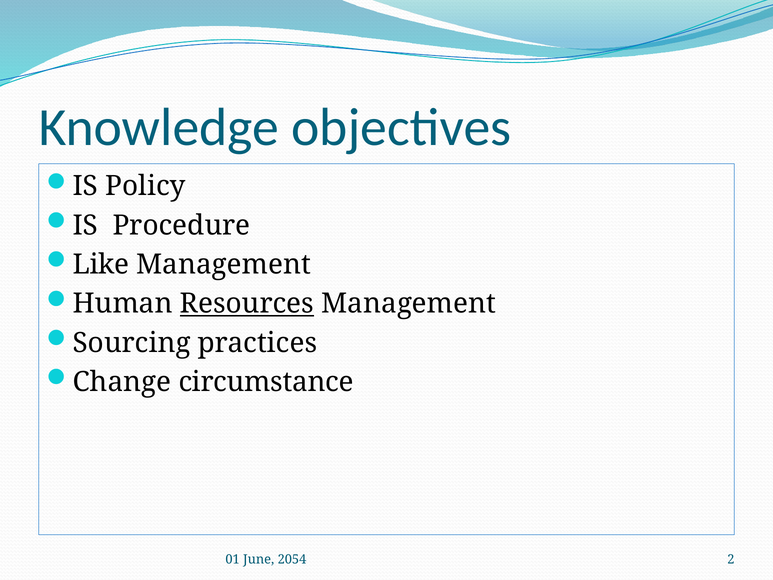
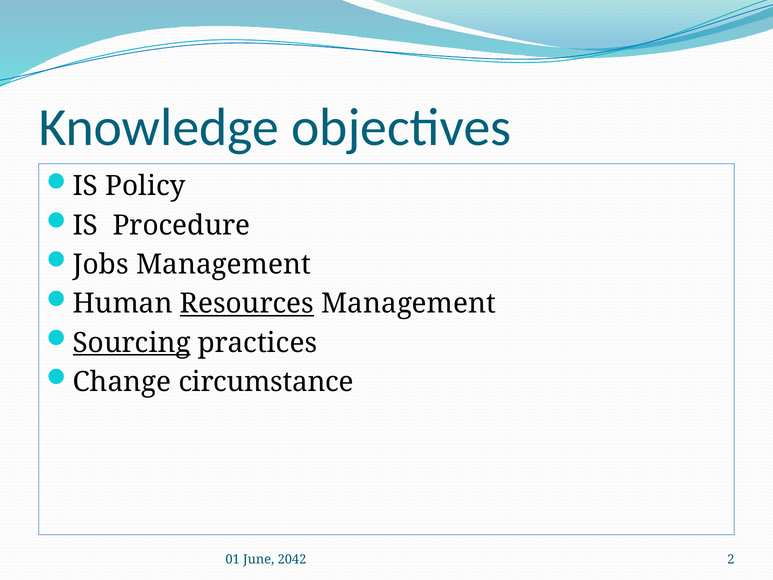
Like: Like -> Jobs (101, 264)
Sourcing underline: none -> present (132, 343)
2054: 2054 -> 2042 (292, 559)
